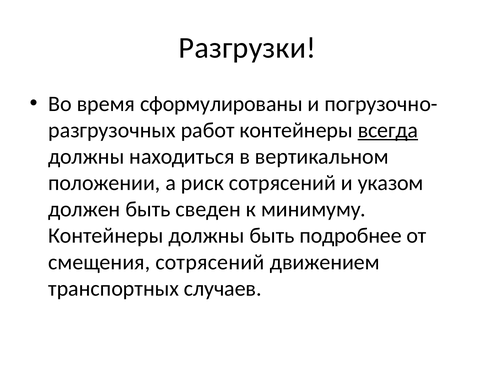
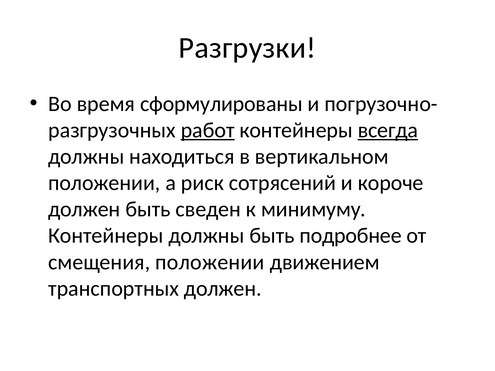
работ underline: none -> present (208, 130)
указом: указом -> короче (391, 183)
смещения сотрясений: сотрясений -> положении (210, 262)
транспортных случаев: случаев -> должен (223, 289)
